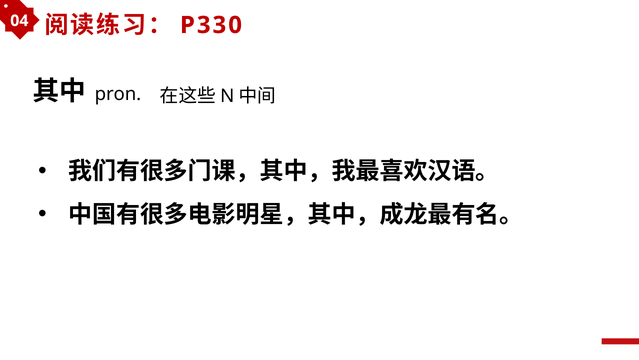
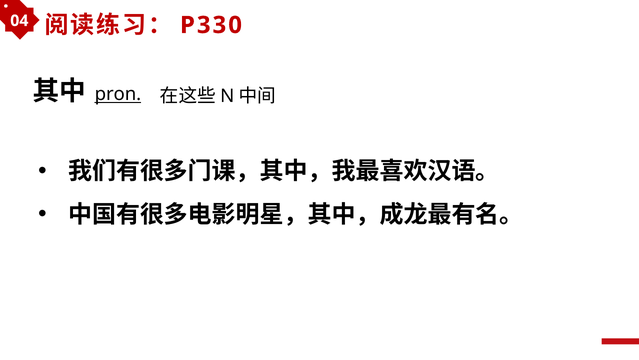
pron underline: none -> present (118, 94)
